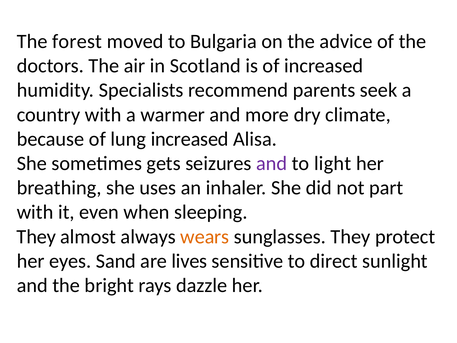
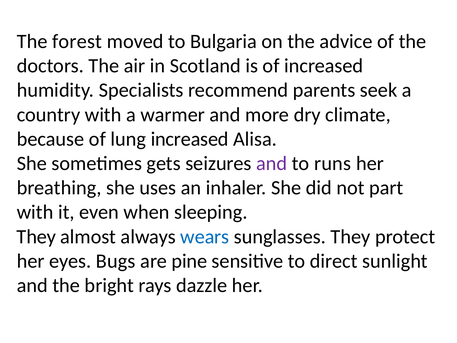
light: light -> runs (333, 163)
wears colour: orange -> blue (205, 236)
Sand: Sand -> Bugs (116, 261)
lives: lives -> pine (189, 261)
